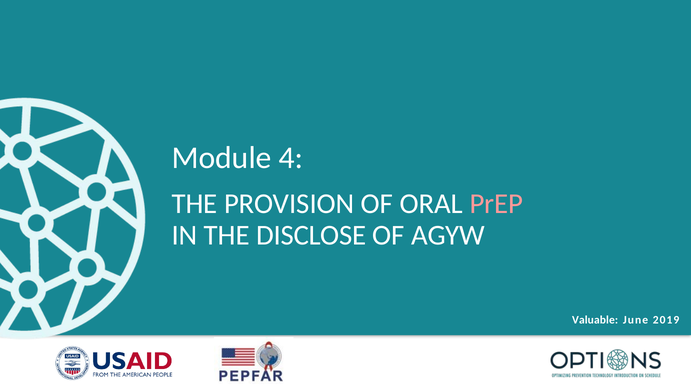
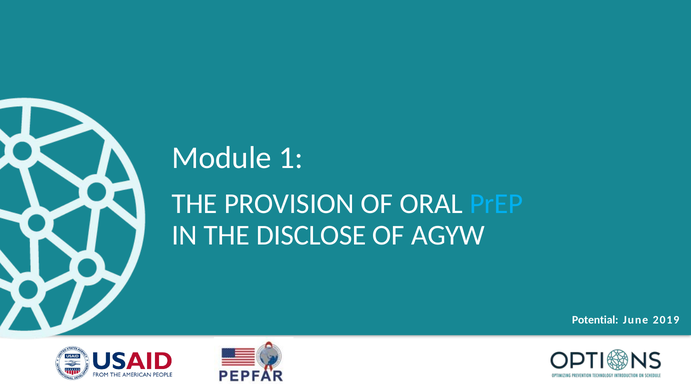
4: 4 -> 1 (291, 158)
PrEP colour: pink -> light blue (496, 204)
Valuable: Valuable -> Potential (595, 321)
